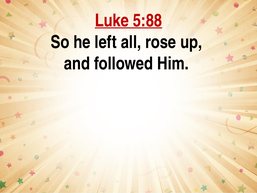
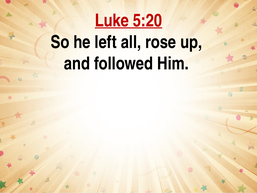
5:88: 5:88 -> 5:20 (147, 21)
